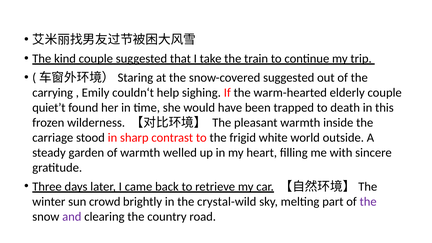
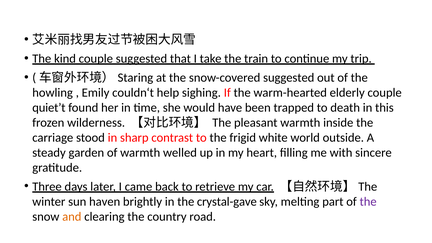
carrying: carrying -> howling (53, 93)
crowd: crowd -> haven (105, 202)
crystal-wild: crystal-wild -> crystal-gave (227, 202)
and colour: purple -> orange (72, 217)
